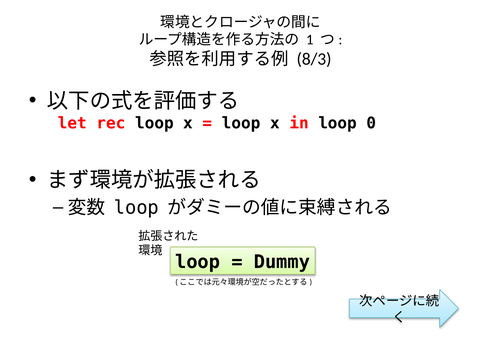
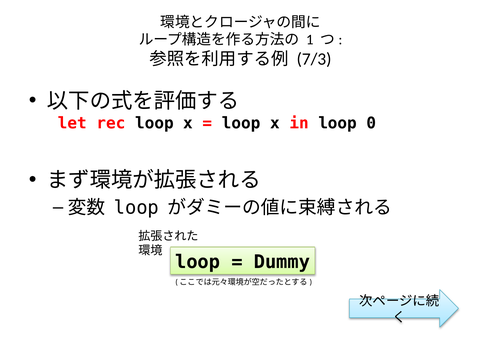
8/3: 8/3 -> 7/3 (314, 59)
